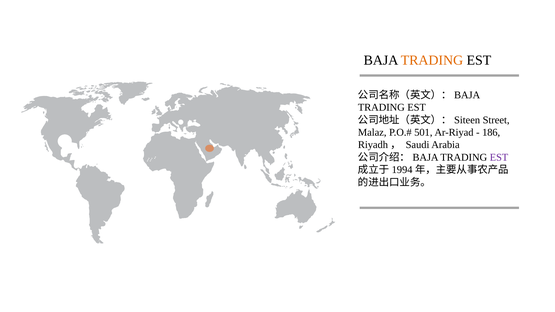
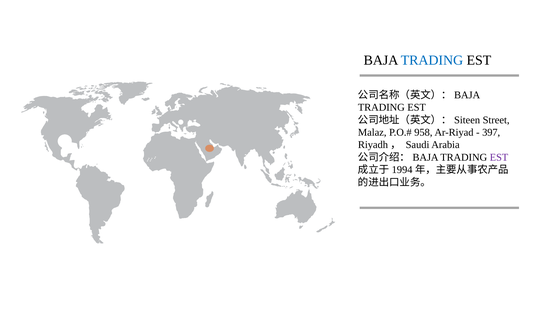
TRADING colour: orange -> blue (432, 60)
501: 501 -> 958 (423, 132)
186: 186 -> 397 (491, 132)
